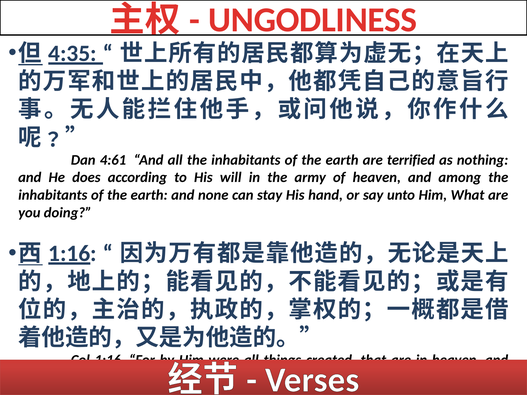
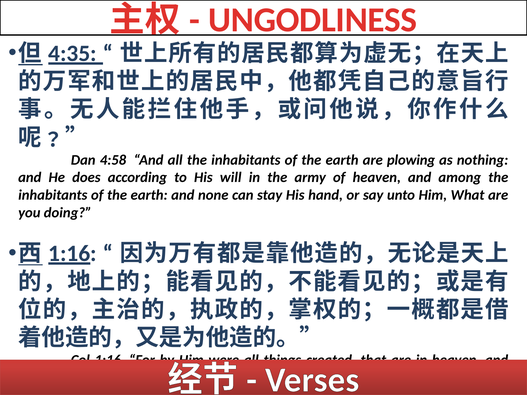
4:61: 4:61 -> 4:58 (113, 160)
terrified: terrified -> plowing (411, 160)
